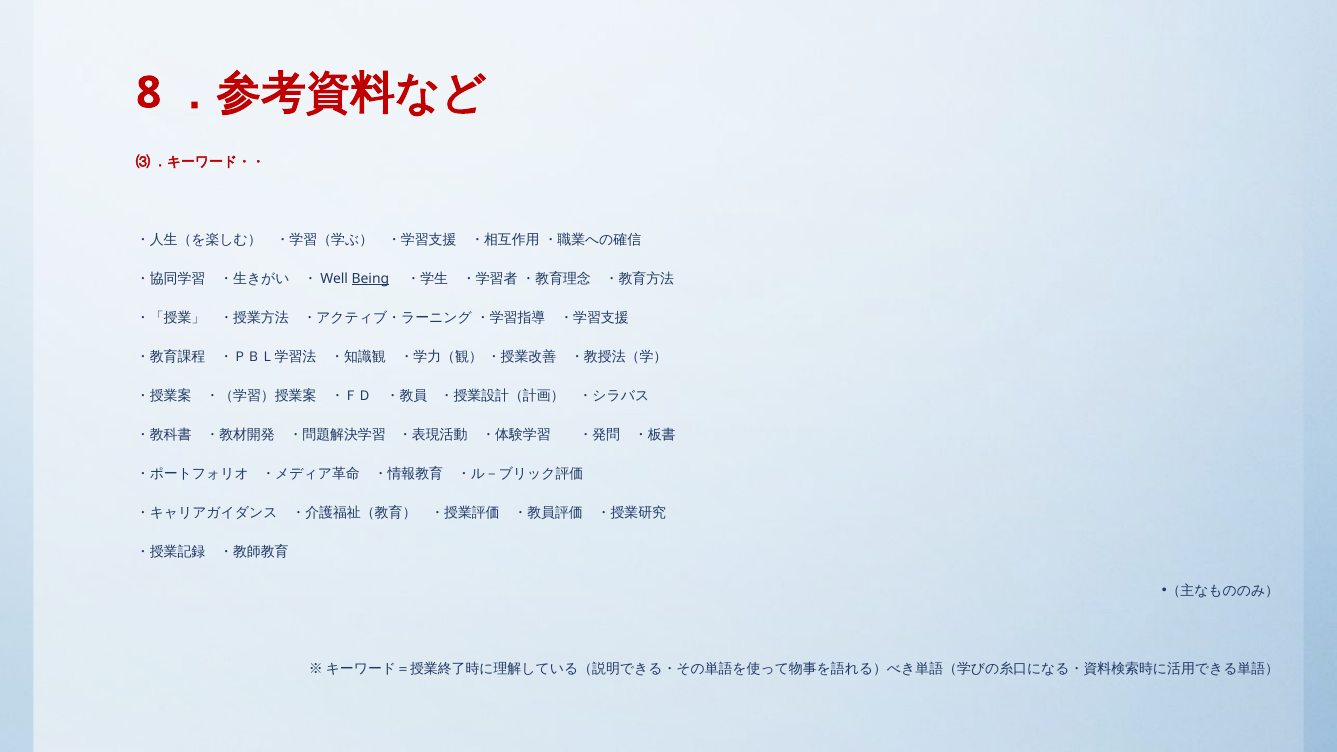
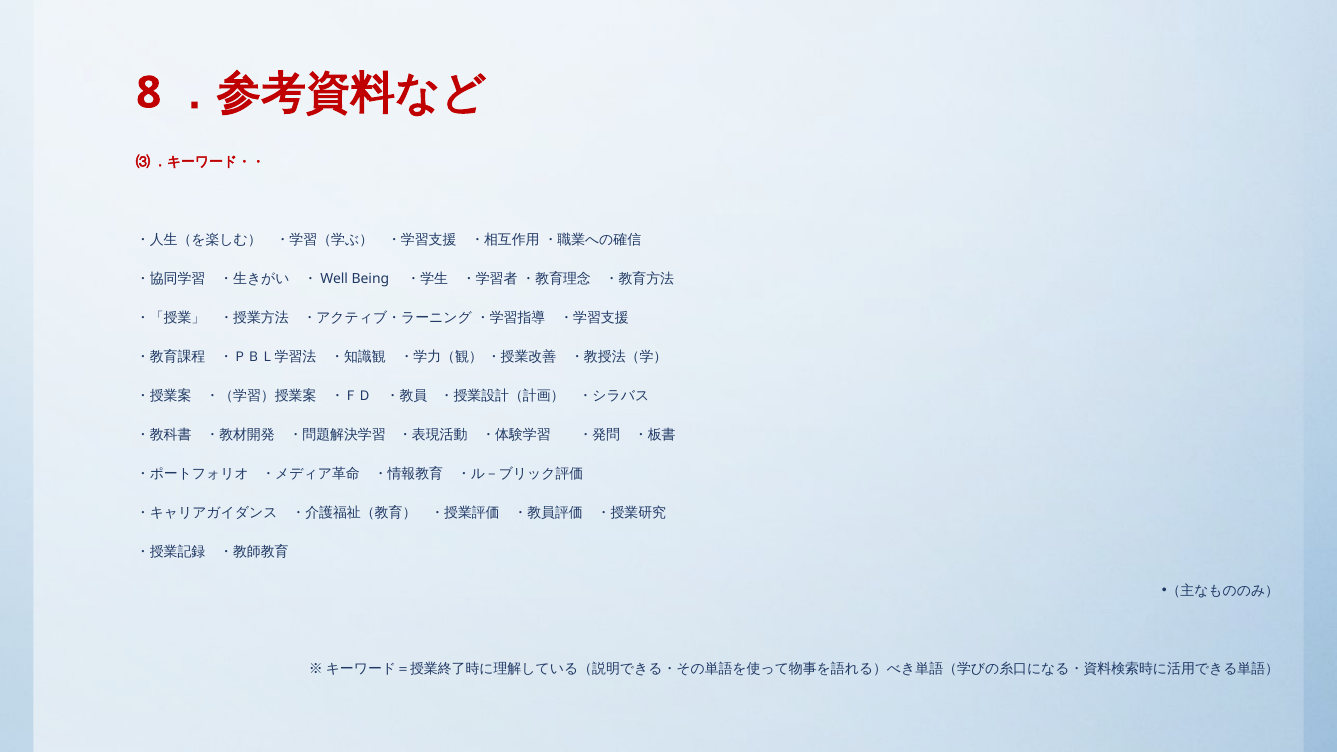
Being underline: present -> none (370, 279)
